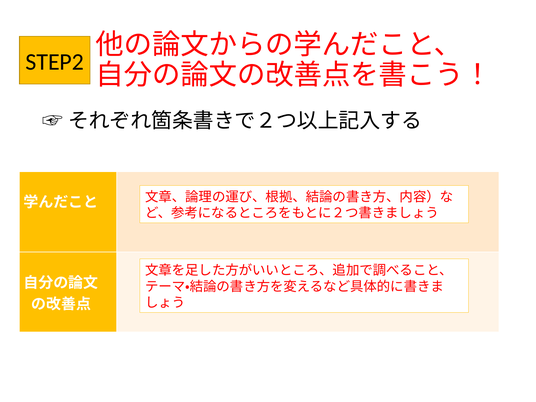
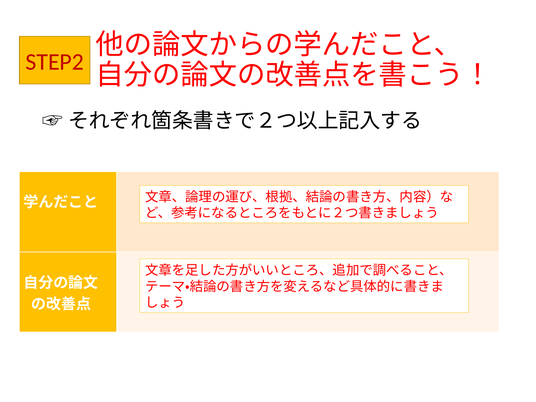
STEP2 colour: black -> red (55, 62)
